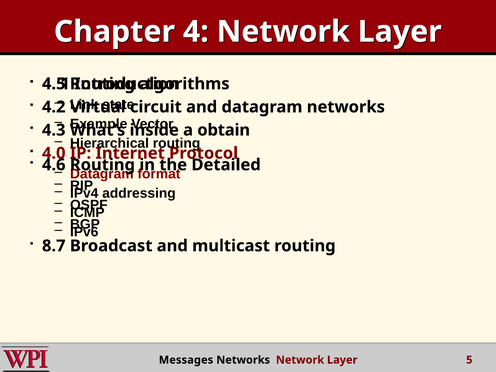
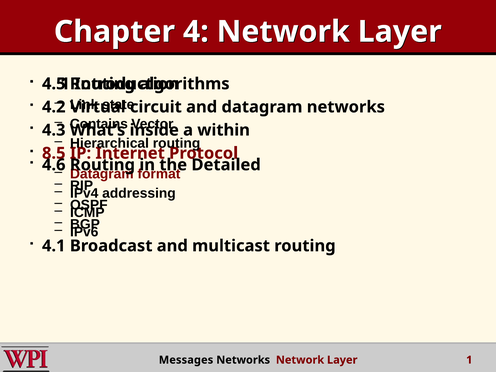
Example: Example -> Contains (99, 124)
obtain: obtain -> within (224, 130)
4.0: 4.0 -> 8.5 (54, 153)
8.7: 8.7 -> 4.1 (54, 246)
Layer 5: 5 -> 1 (469, 360)
